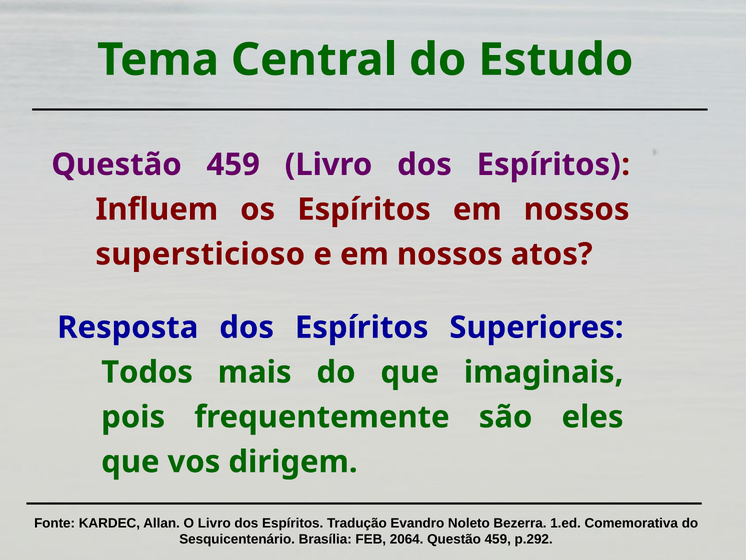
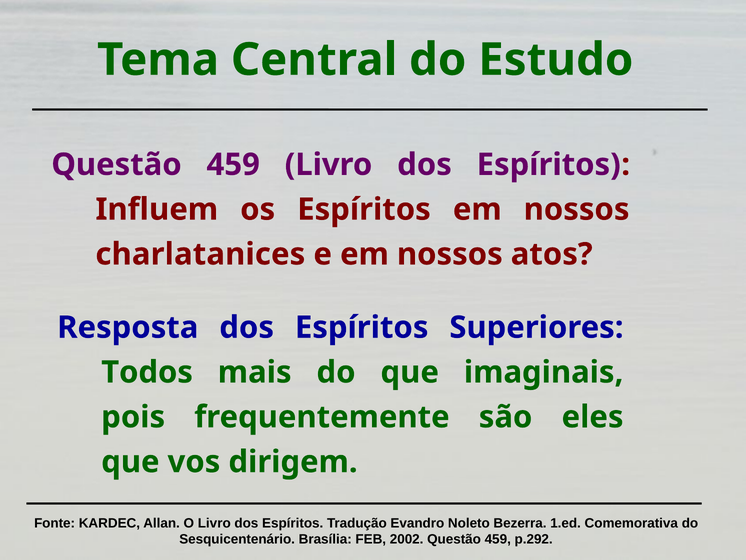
supersticioso: supersticioso -> charlatanices (200, 254)
2064: 2064 -> 2002 (407, 539)
